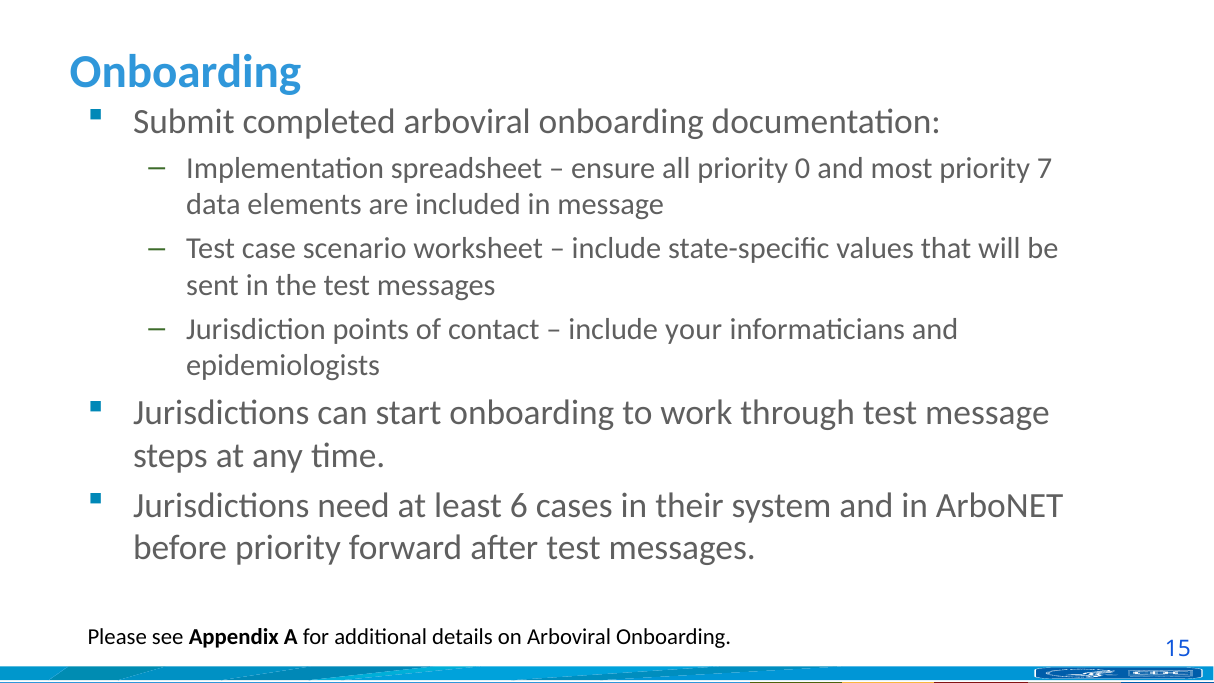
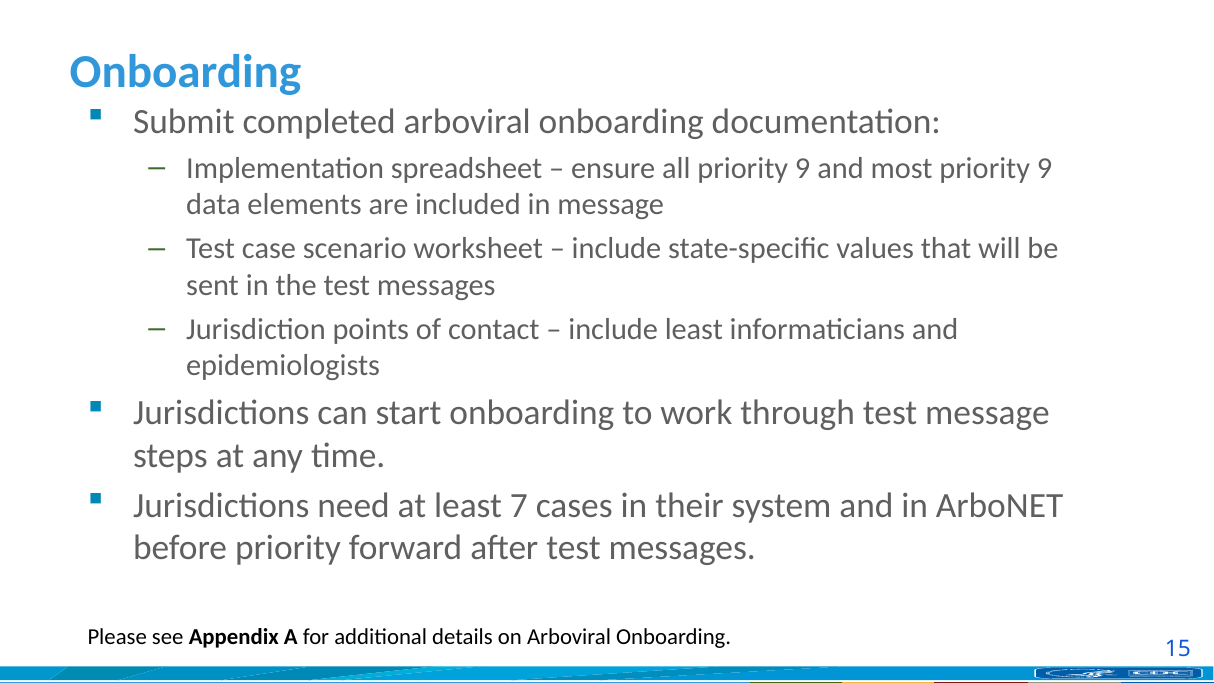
all priority 0: 0 -> 9 (803, 168)
most priority 7: 7 -> 9 (1045, 168)
include your: your -> least (694, 329)
6: 6 -> 7 (519, 506)
